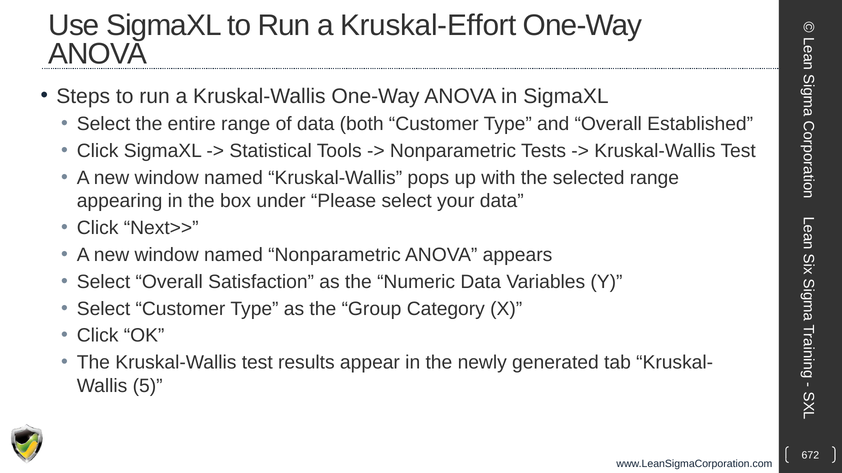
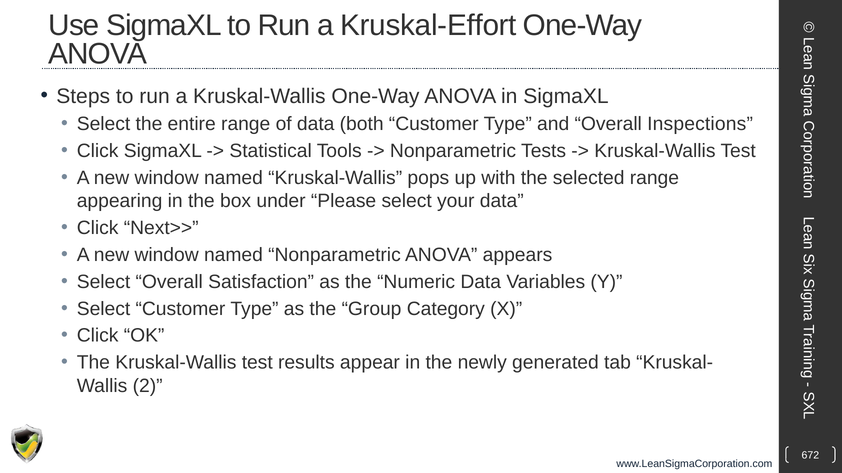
Established: Established -> Inspections (700, 124)
5: 5 -> 2 (148, 386)
